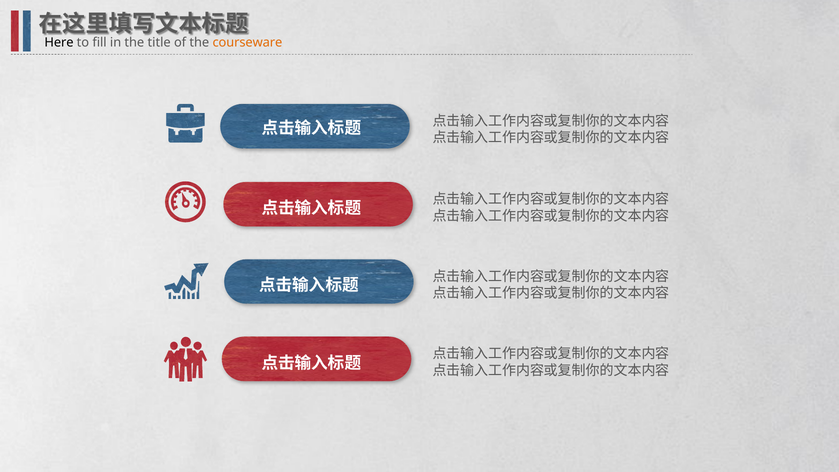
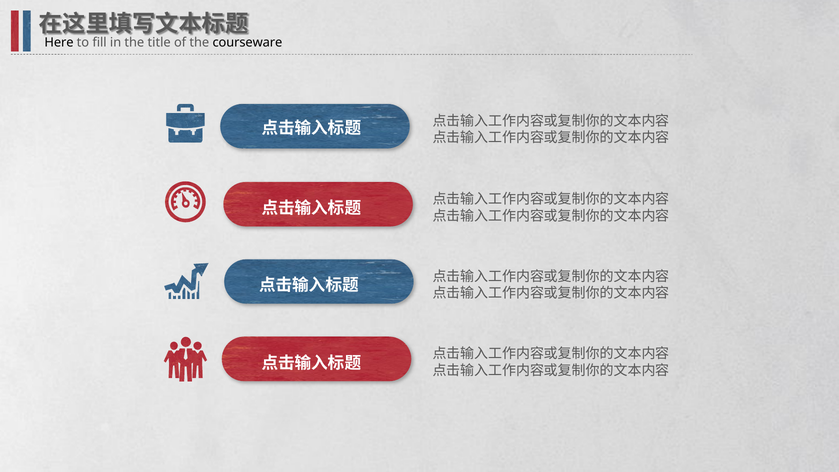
courseware colour: orange -> black (247, 43)
